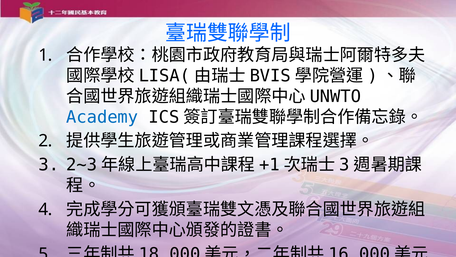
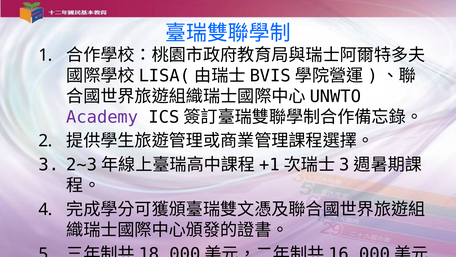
Academy colour: blue -> purple (102, 117)
